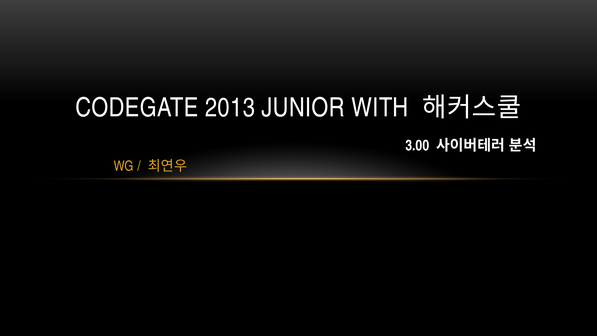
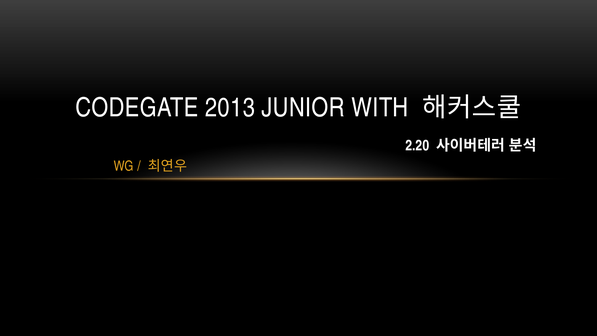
3.00: 3.00 -> 2.20 (417, 146)
